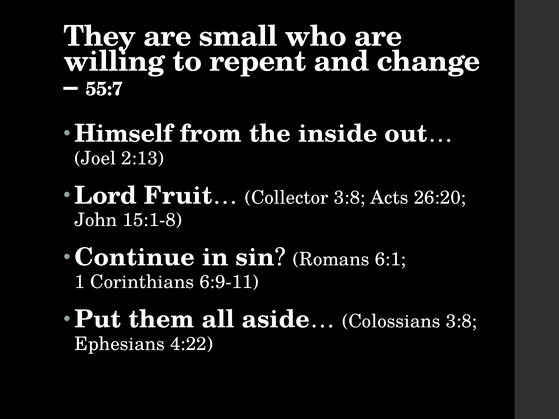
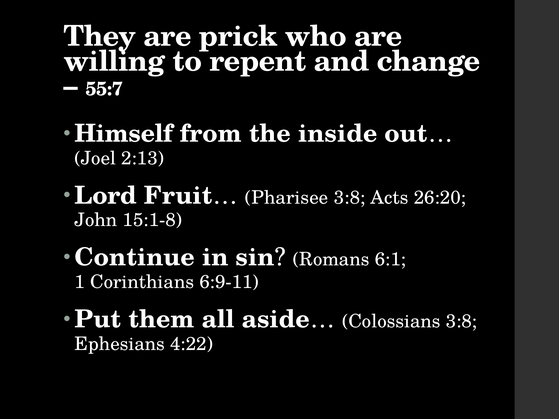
small: small -> prick (238, 36)
Collector: Collector -> Pharisee (287, 198)
